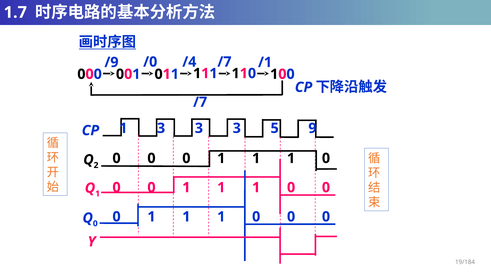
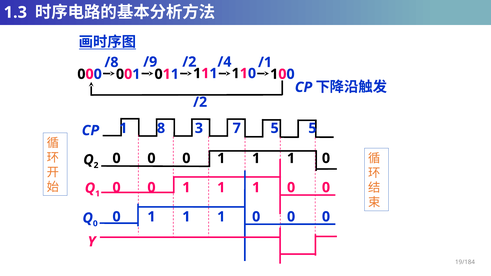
1.7: 1.7 -> 1.3 (15, 12)
/0: /0 -> /9 (150, 62)
/4: /4 -> /2 (189, 62)
/7: /7 -> /4 (224, 62)
/9: /9 -> /8 (111, 62)
/7: /7 -> /2 (200, 102)
1 3: 3 -> 8 (161, 128)
3: 3 -> 7 (237, 128)
5 9: 9 -> 5 (312, 128)
